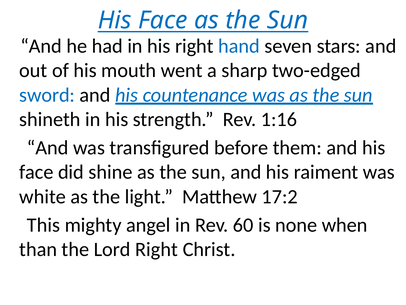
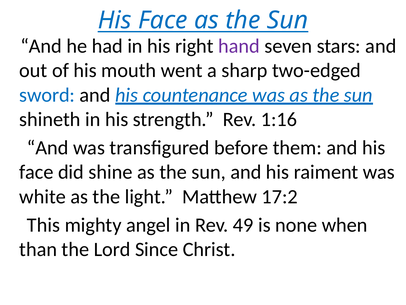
hand colour: blue -> purple (239, 46)
60: 60 -> 49 (243, 225)
Lord Right: Right -> Since (157, 249)
